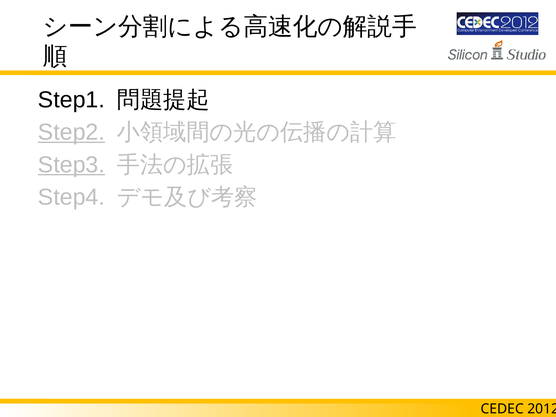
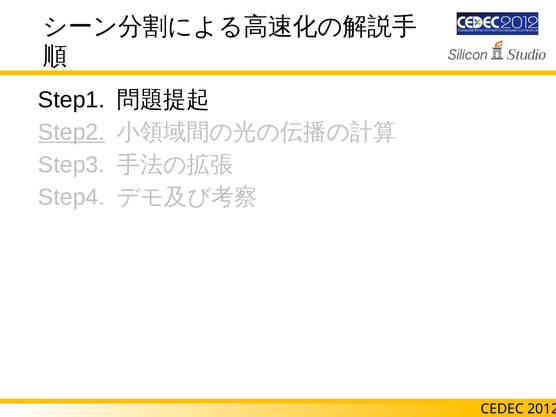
Step3 underline: present -> none (71, 165)
